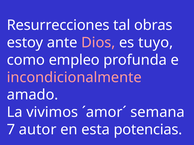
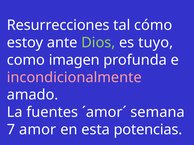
obras: obras -> cómo (153, 25)
Dios colour: pink -> light green (98, 43)
empleo: empleo -> imagen (74, 60)
vivimos: vivimos -> fuentes (52, 113)
autor: autor -> amor (38, 130)
